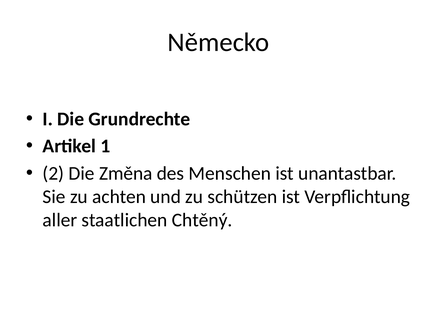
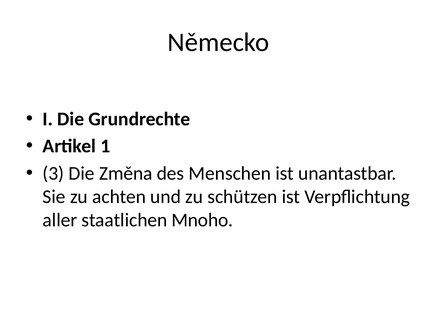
2: 2 -> 3 (53, 173)
Chtěný: Chtěný -> Mnoho (202, 220)
